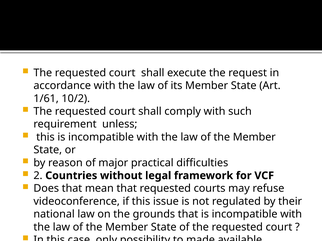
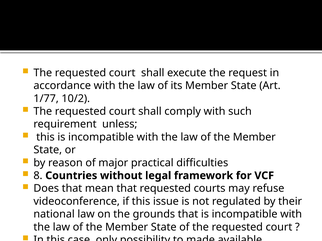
1/61: 1/61 -> 1/77 (46, 99)
2: 2 -> 8 (38, 176)
